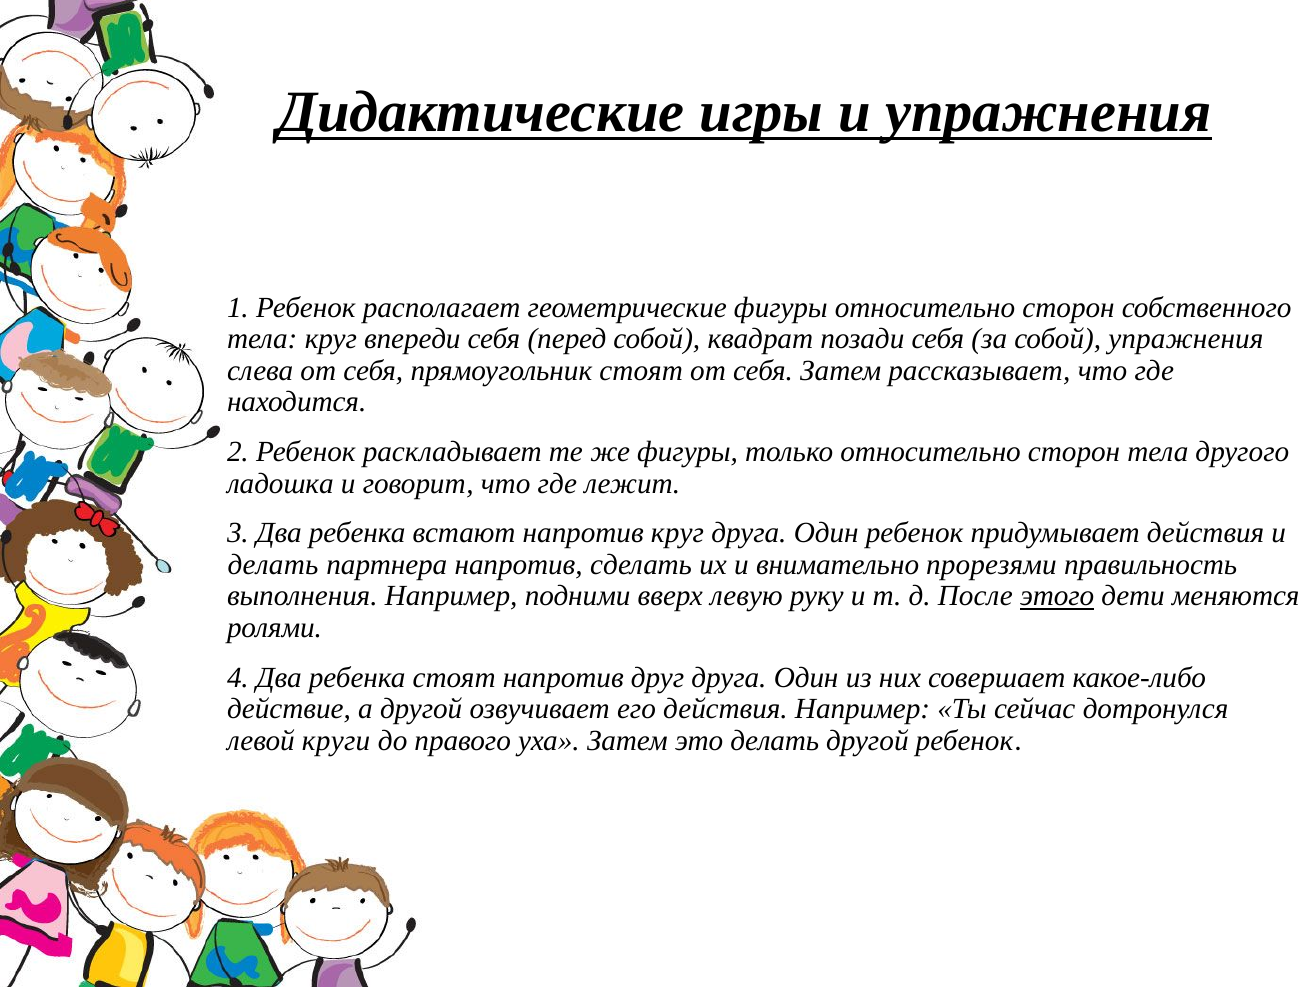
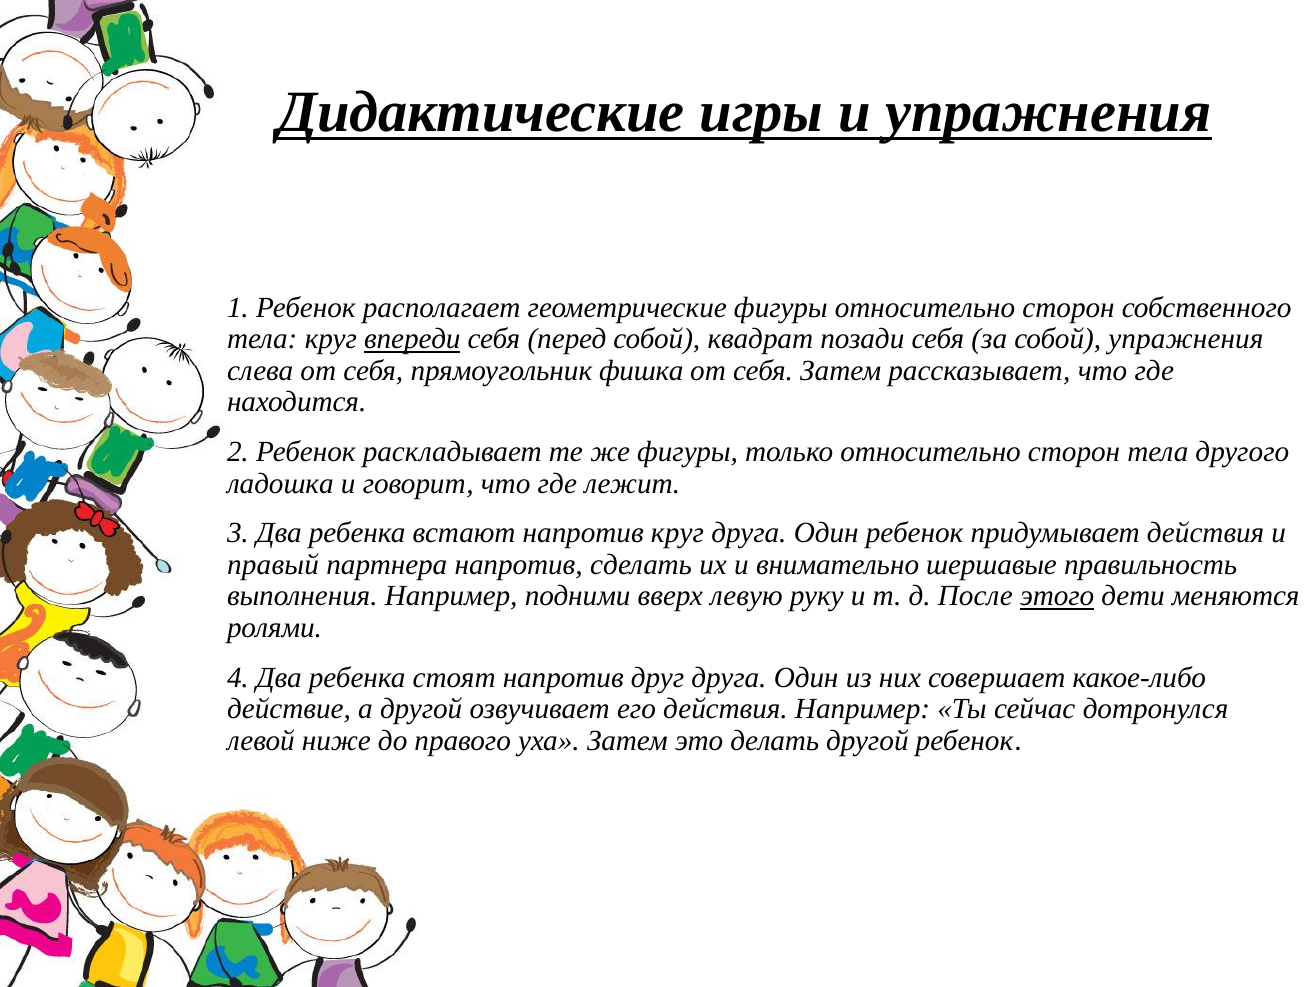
впереди underline: none -> present (412, 339)
прямоугольник стоят: стоят -> фишка (641, 371)
делать: делать -> правый (273, 565)
прорезями: прорезями -> шершавые (992, 565)
круги: круги -> ниже (336, 741)
